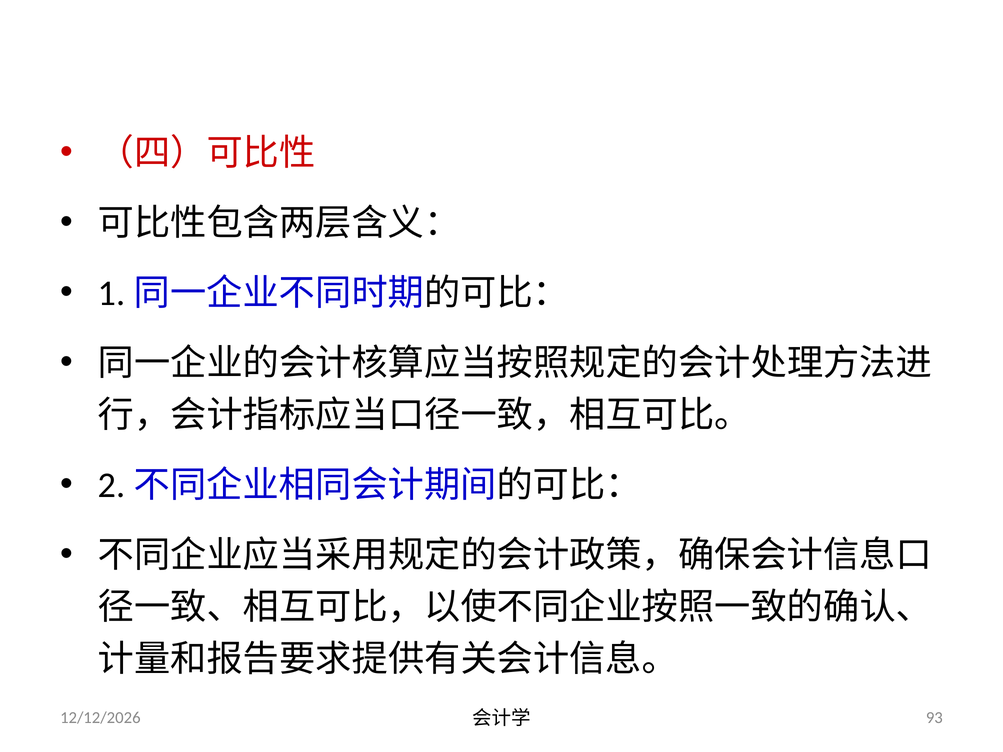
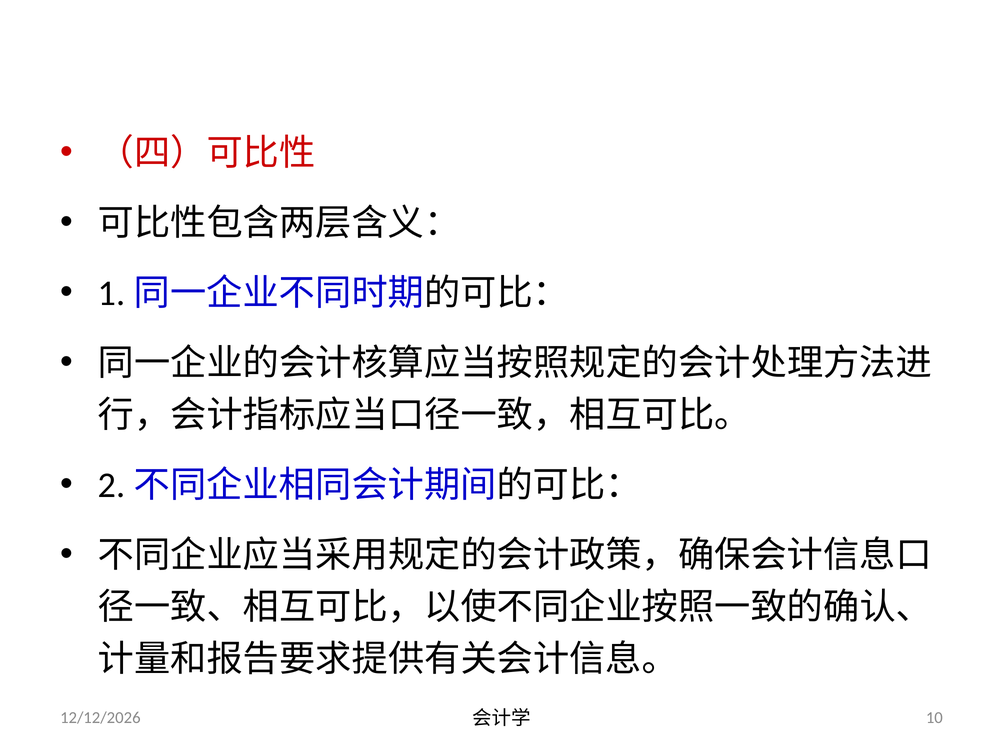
93: 93 -> 10 (934, 718)
